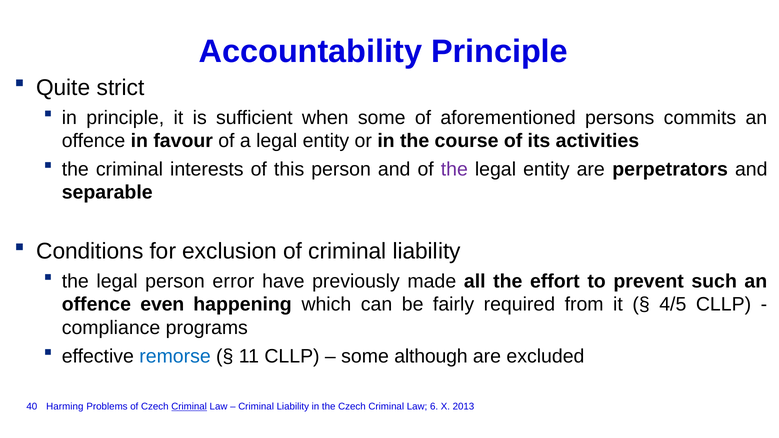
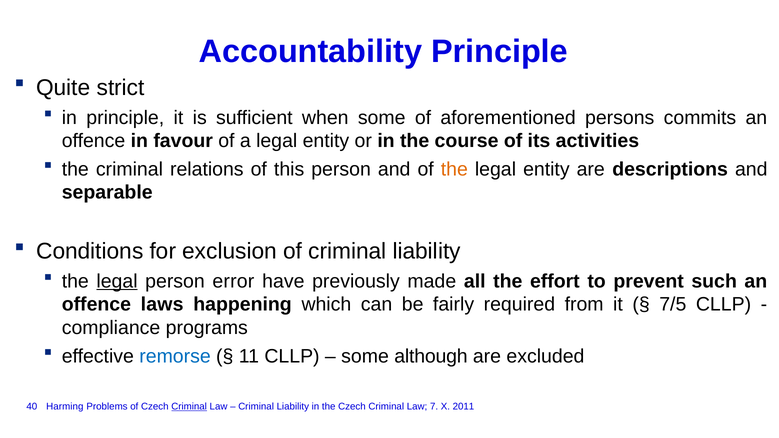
interests: interests -> relations (207, 169)
the colour: purple -> orange (454, 169)
perpetrators: perpetrators -> descriptions (670, 169)
legal underline: none -> present (117, 281)
even: even -> laws (162, 305)
4/5: 4/5 -> 7/5 (673, 305)
6: 6 -> 7 (434, 407)
2013: 2013 -> 2011 (463, 407)
